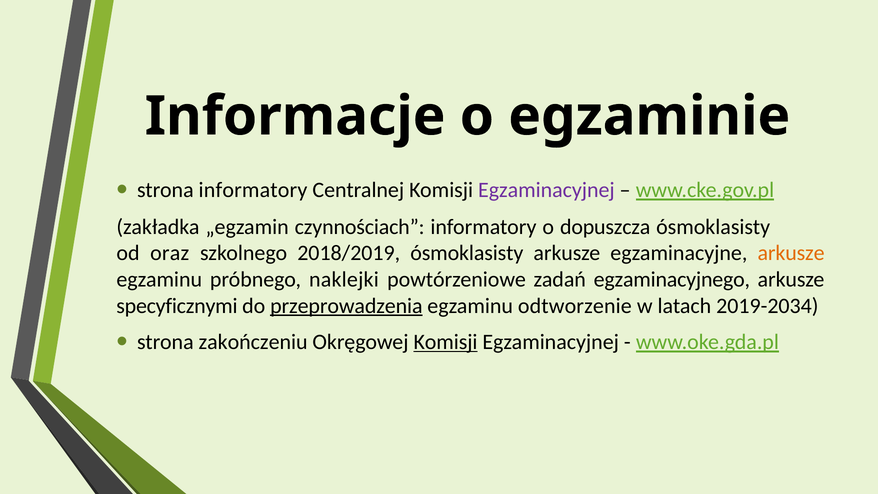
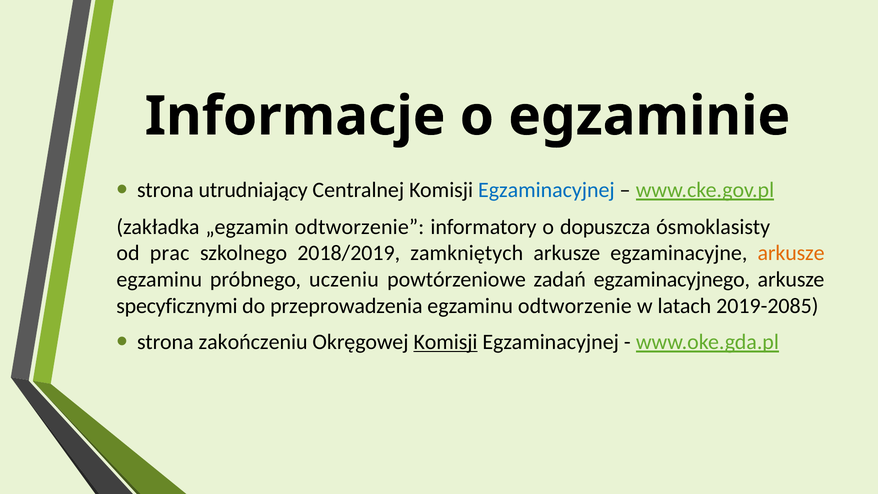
strona informatory: informatory -> utrudniający (253, 190)
Egzaminacyjnej colour: purple -> blue (546, 190)
„egzamin czynnościach: czynnościach -> odtworzenie (359, 227)
oraz: oraz -> prac (170, 253)
2018/2019 ósmoklasisty: ósmoklasisty -> zamkniętych (467, 253)
naklejki: naklejki -> uczeniu (344, 279)
przeprowadzenia underline: present -> none (346, 306)
2019-2034: 2019-2034 -> 2019-2085 (767, 306)
